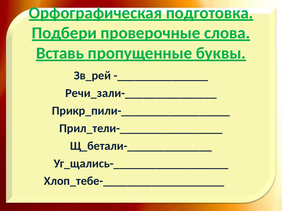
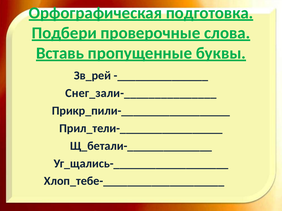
Речи_зали-_______________: Речи_зали-_______________ -> Снег_зали-_______________ (141, 93)
